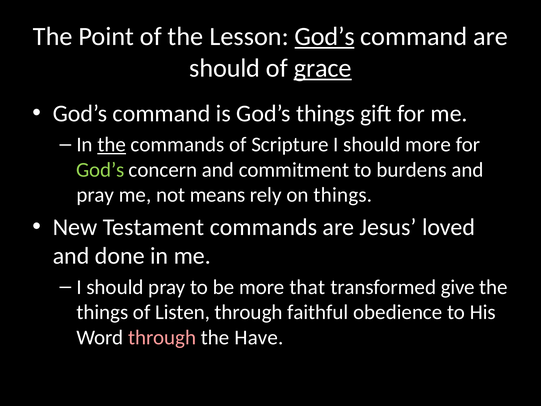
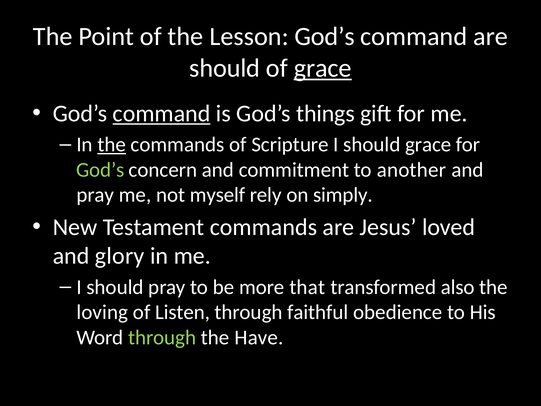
God’s underline: present -> none (325, 37)
command underline: none -> present (162, 114)
should more: more -> grace (428, 145)
burdens: burdens -> another (411, 170)
means: means -> myself (218, 195)
on things: things -> simply (343, 195)
done: done -> glory (120, 256)
give: give -> also (458, 287)
things: things -> loving (102, 312)
through colour: pink -> light green (162, 337)
